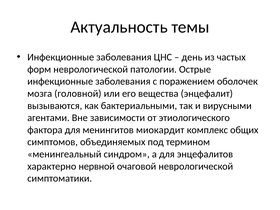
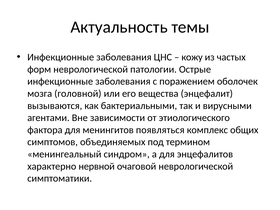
день: день -> кожу (192, 57)
миокардит: миокардит -> появляться (160, 130)
